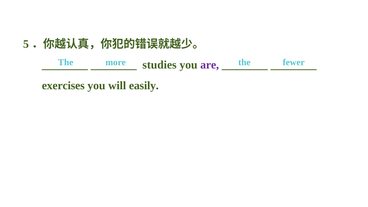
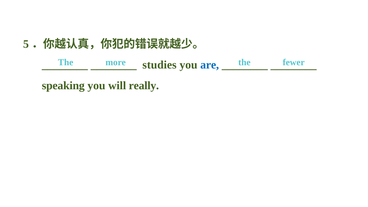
are colour: purple -> blue (210, 65)
exercises: exercises -> speaking (63, 86)
easily: easily -> really (144, 86)
